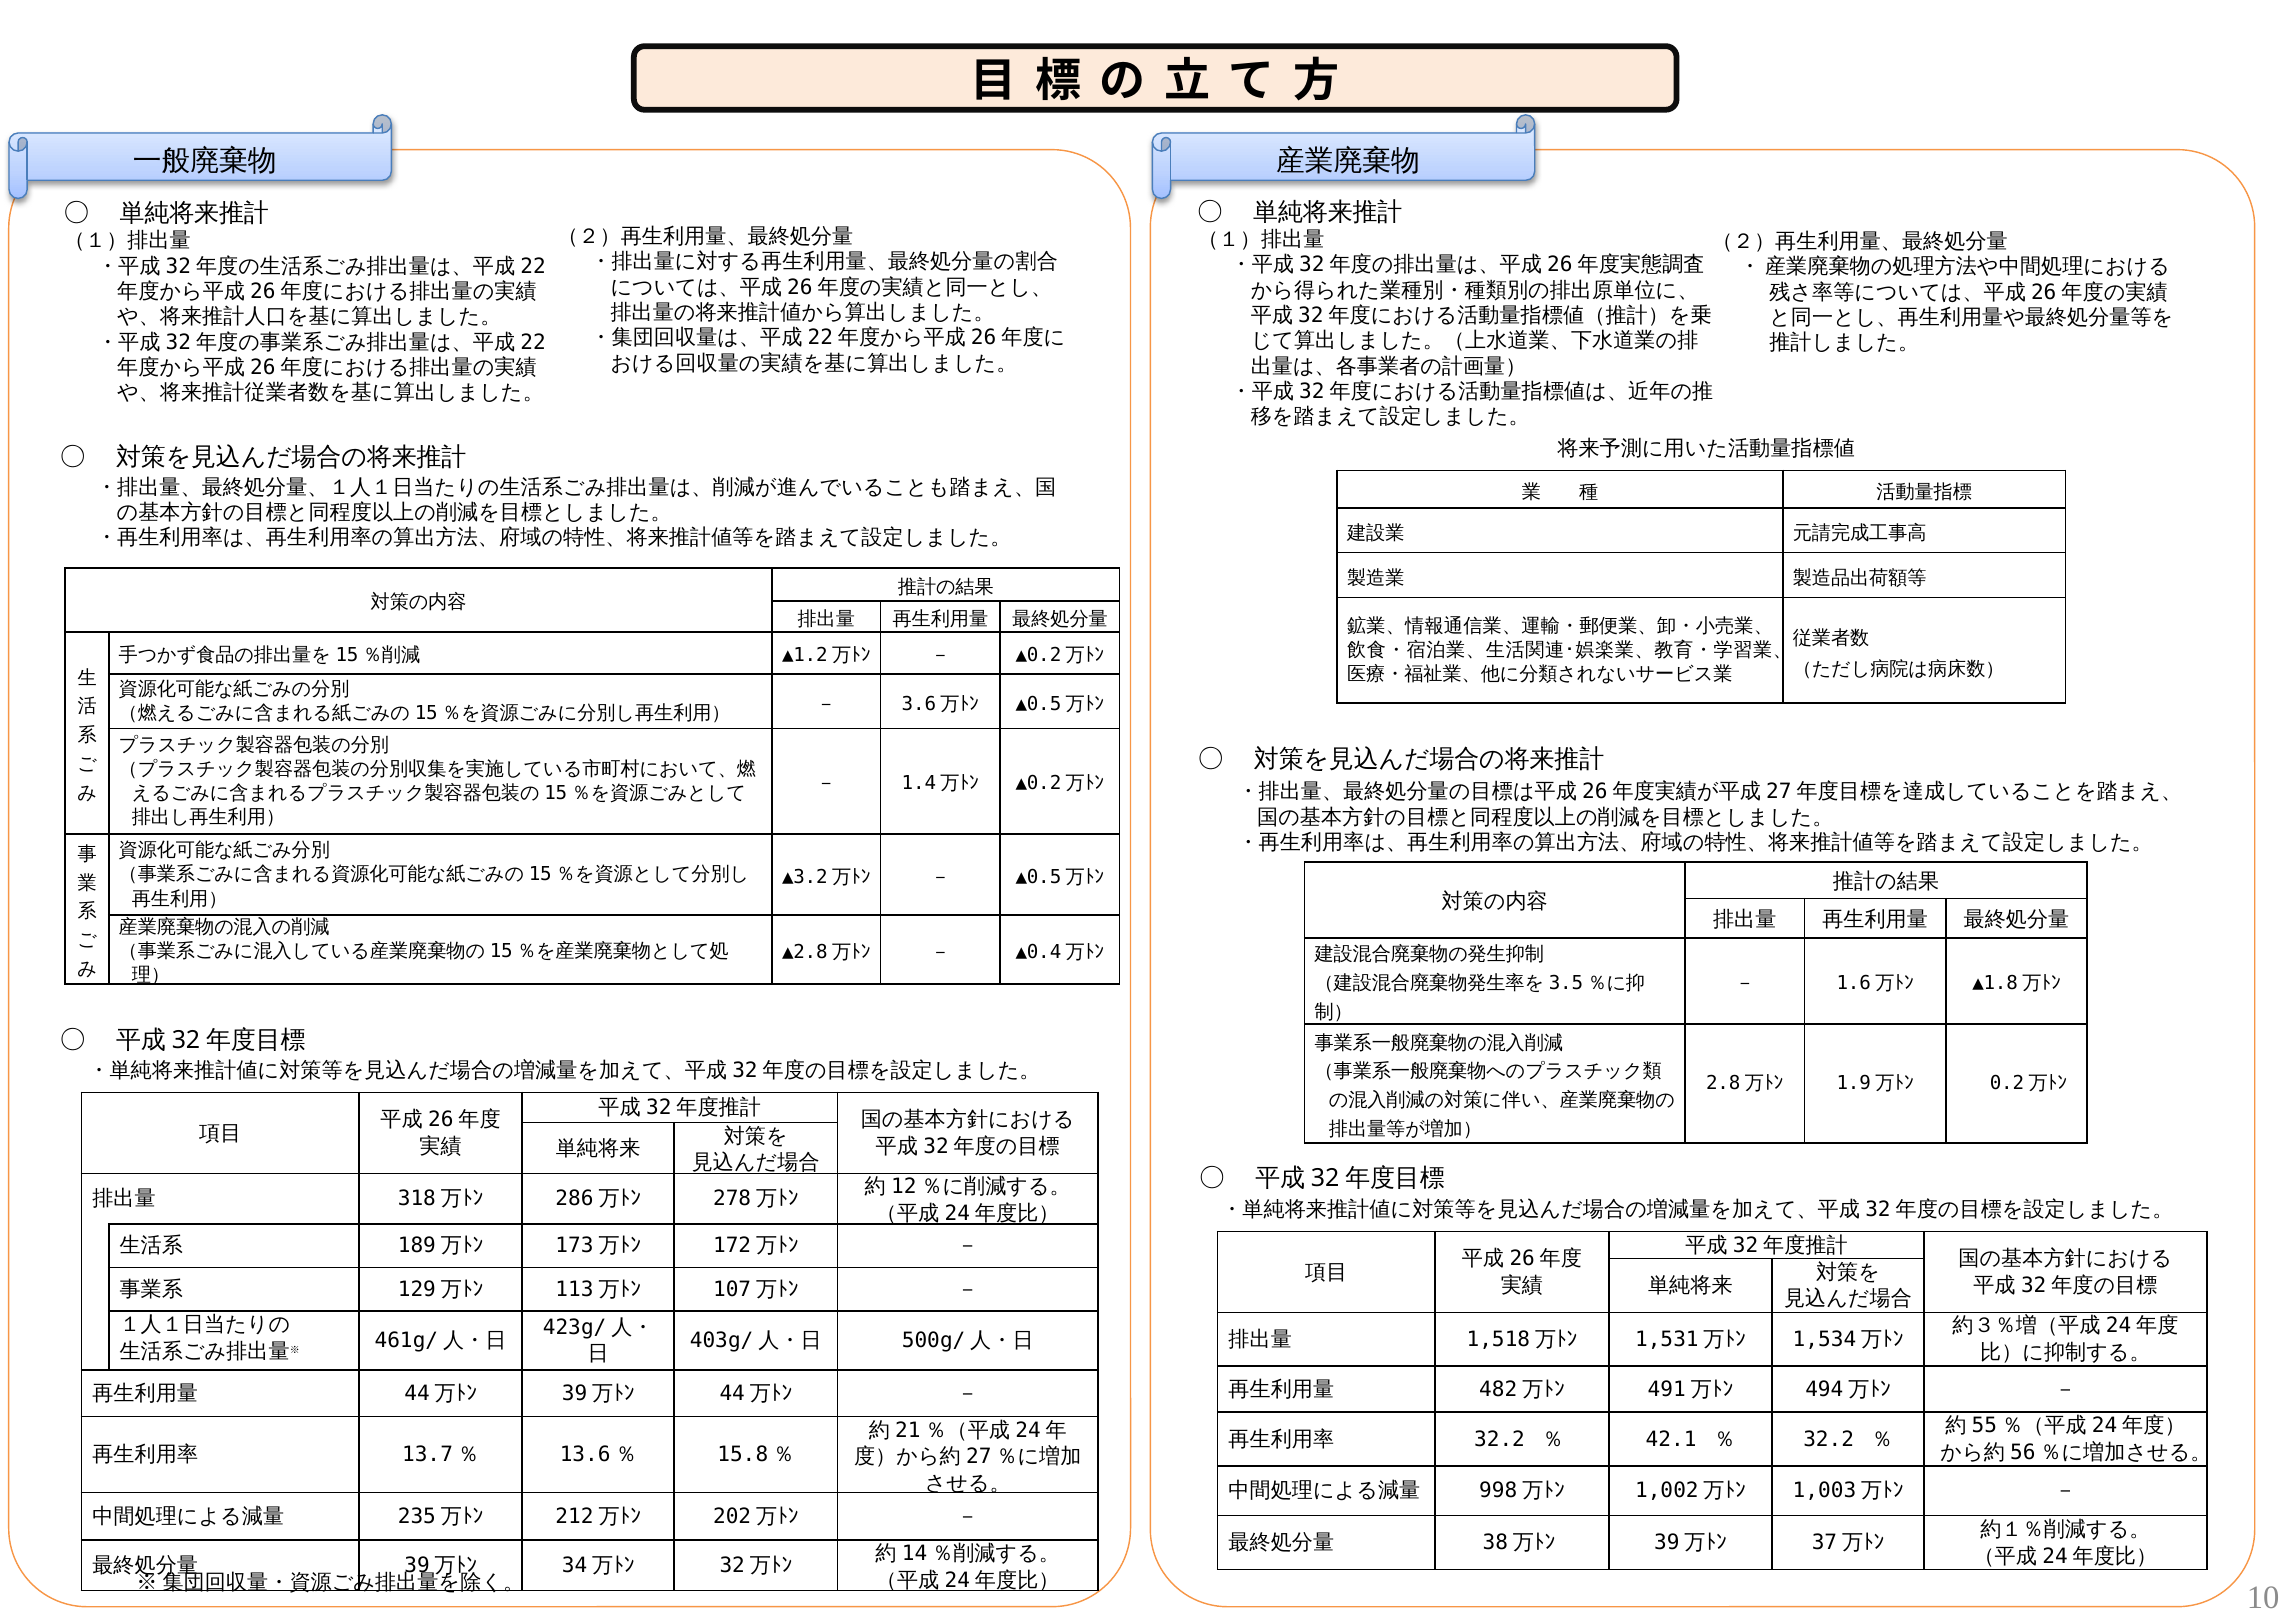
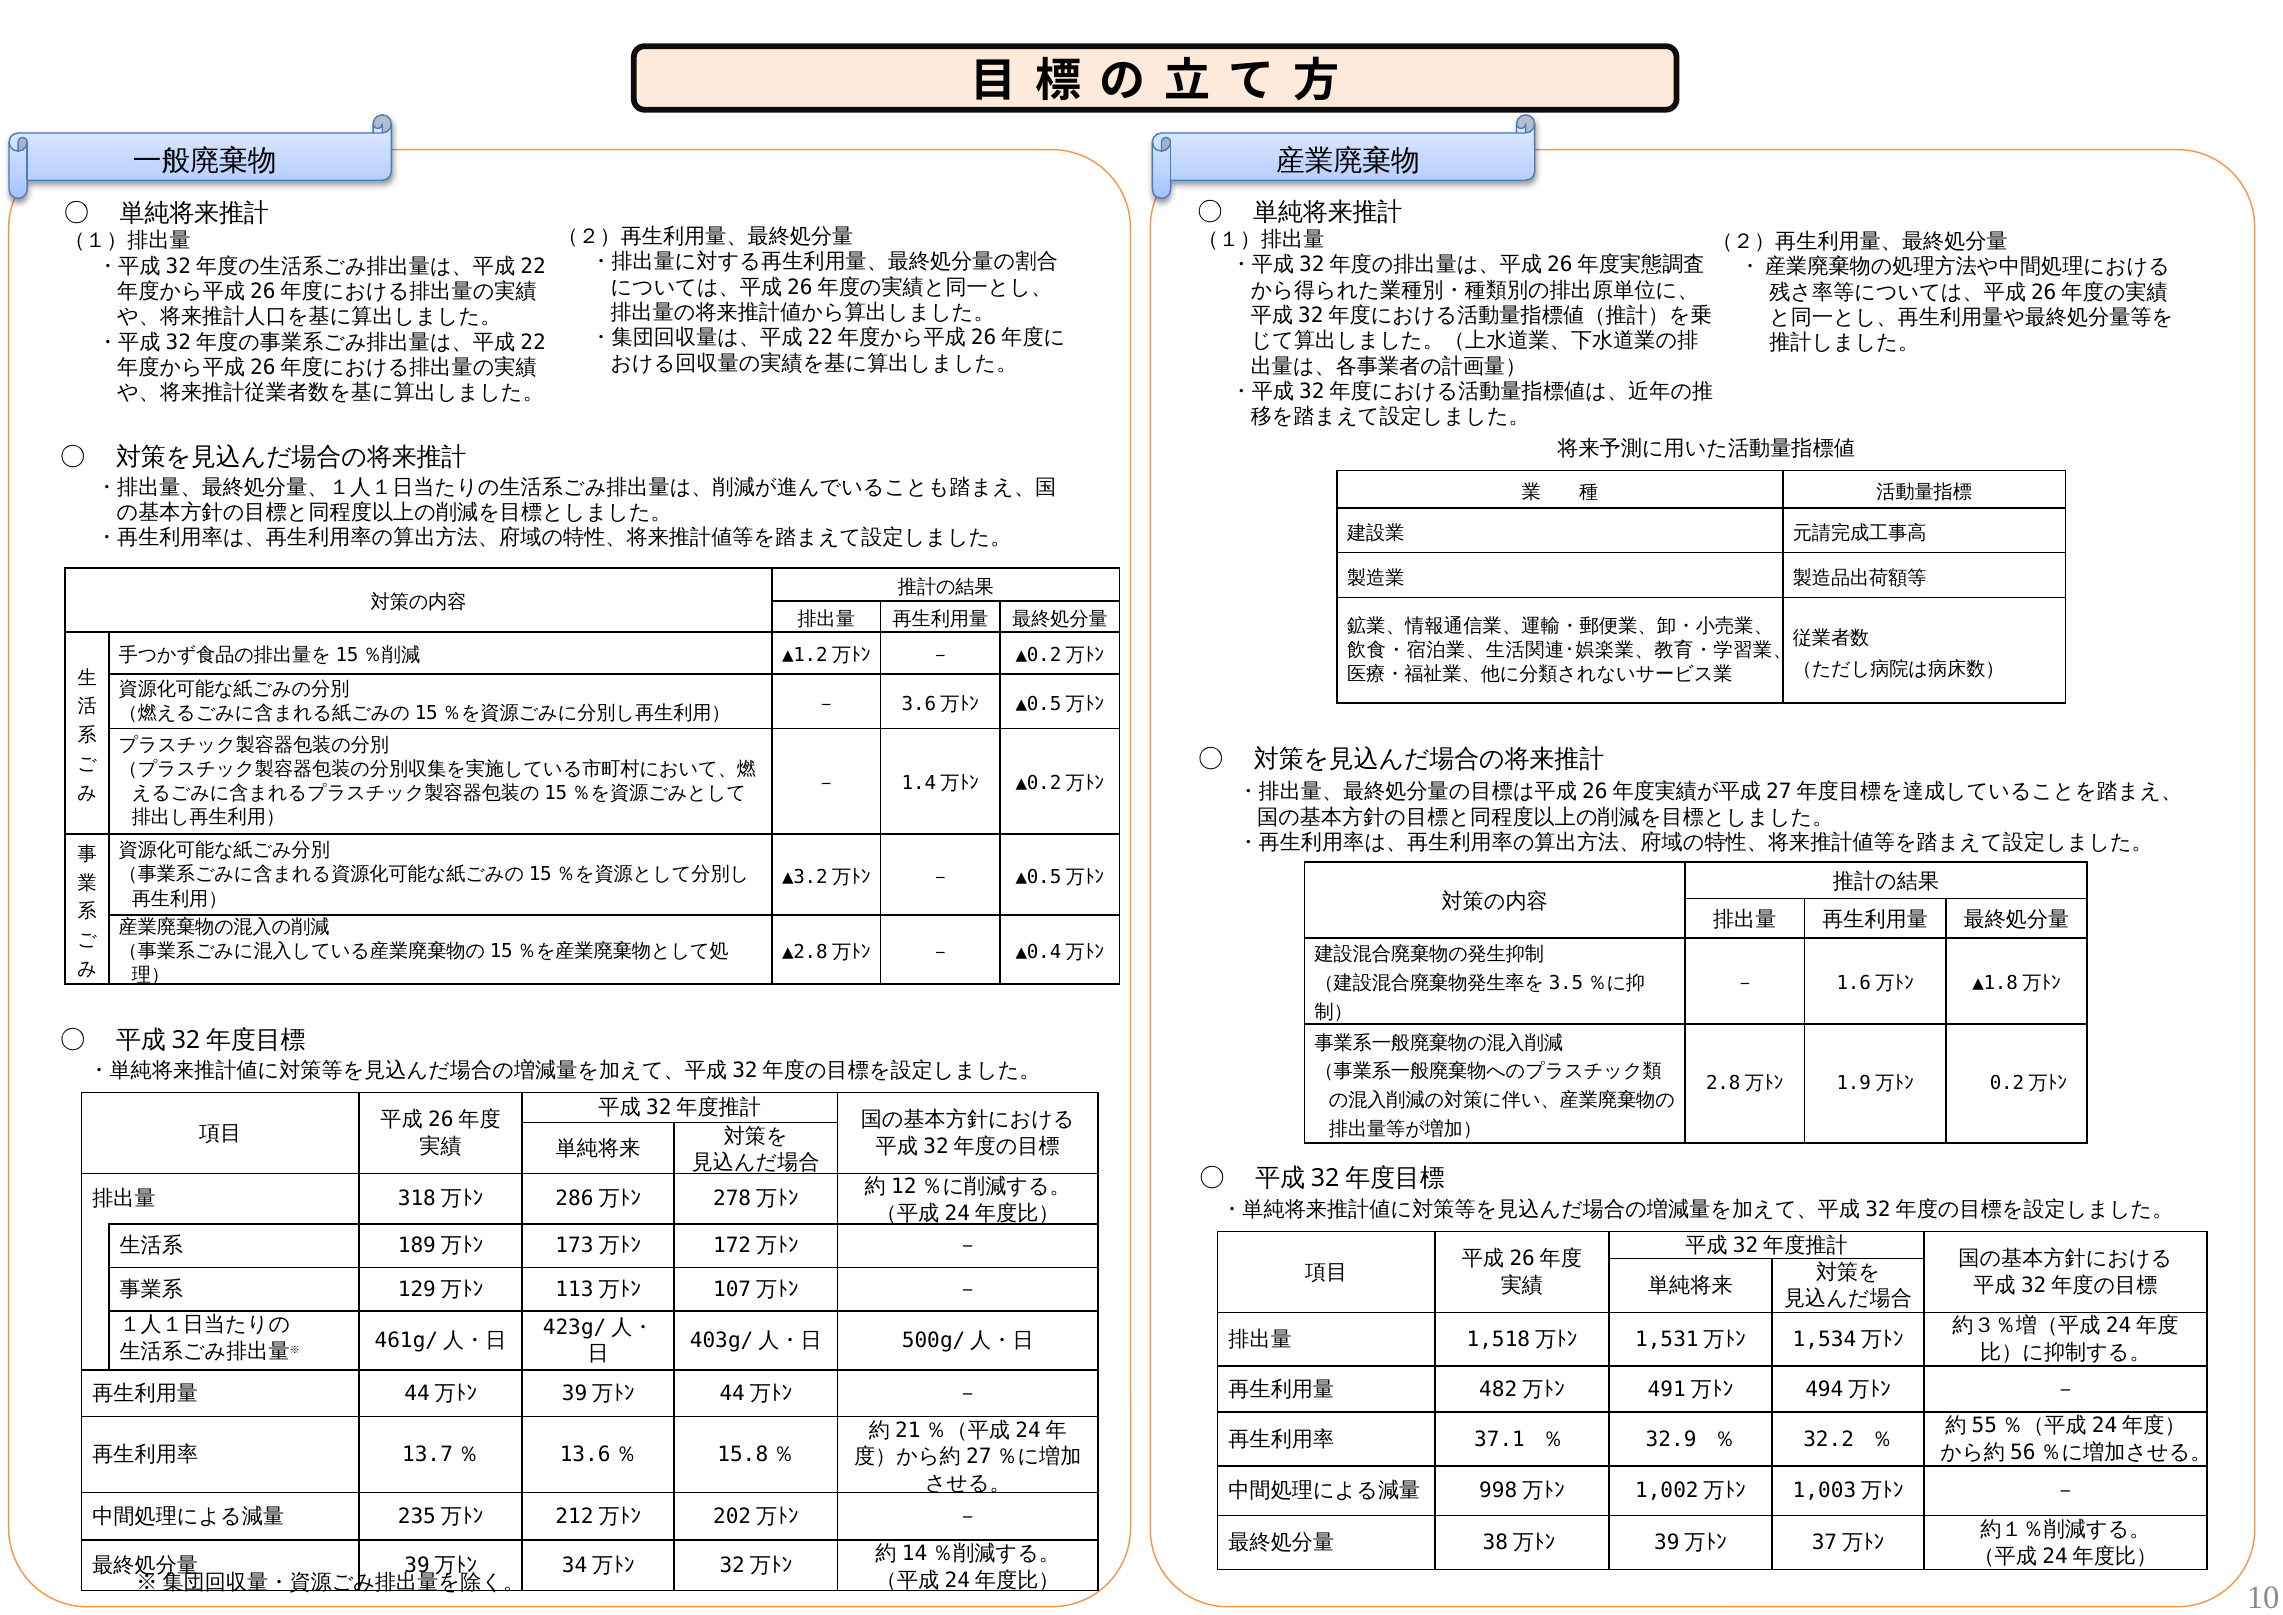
32.2: 32.2 -> 37.1 (1500, 1439)
42.1: 42.1 -> 32.9 (1671, 1439)
